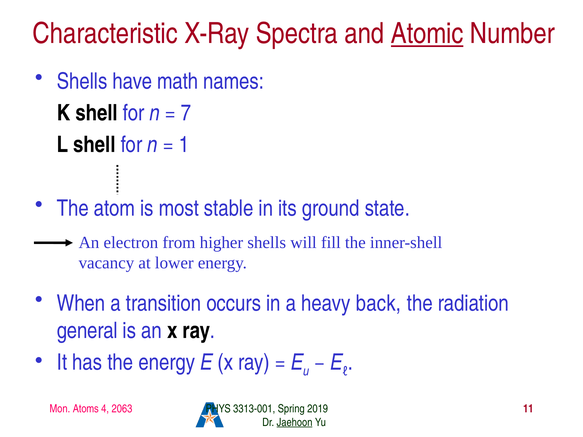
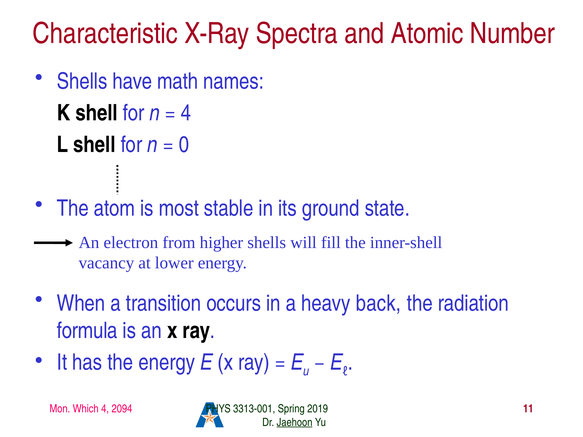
Atomic underline: present -> none (427, 34)
7: 7 -> 4 (186, 113)
1: 1 -> 0 (184, 145)
general: general -> formula (87, 331)
Atoms: Atoms -> Which (86, 409)
2063: 2063 -> 2094 (122, 409)
